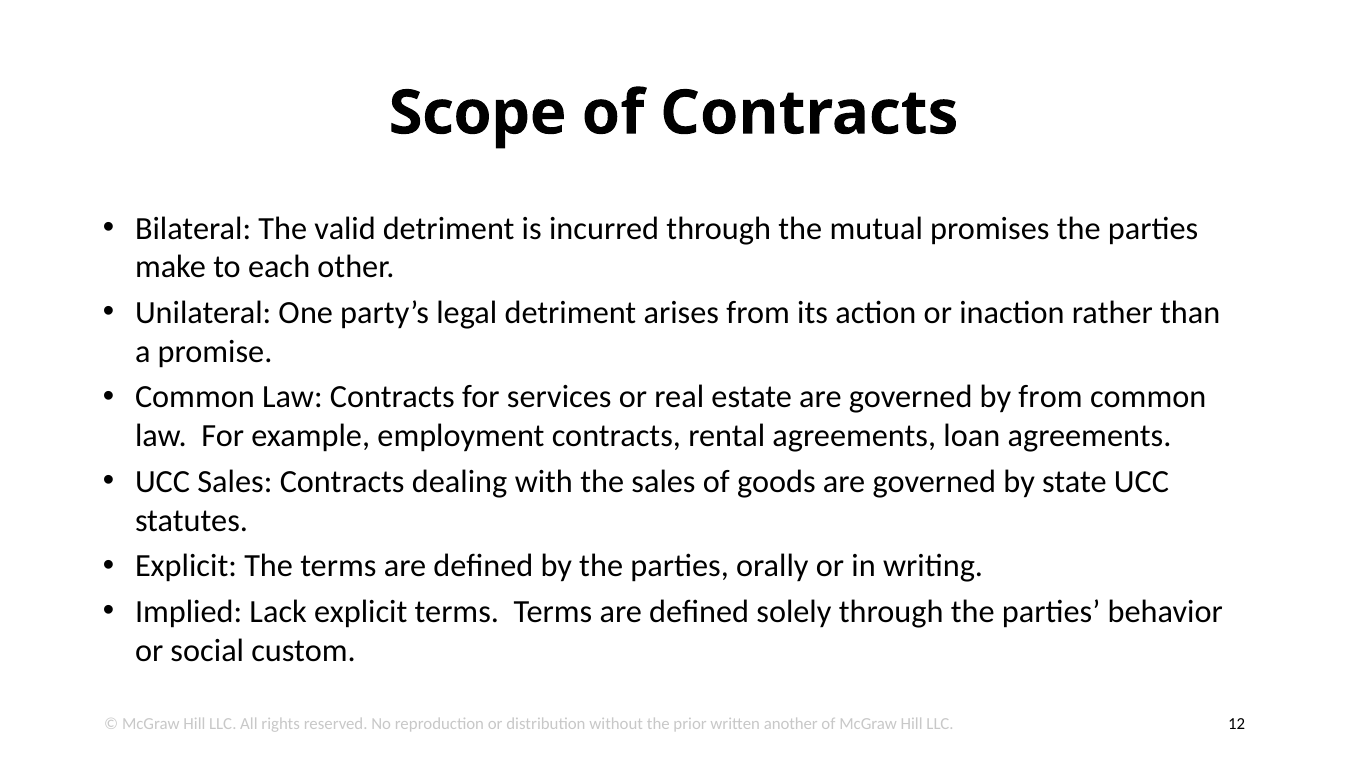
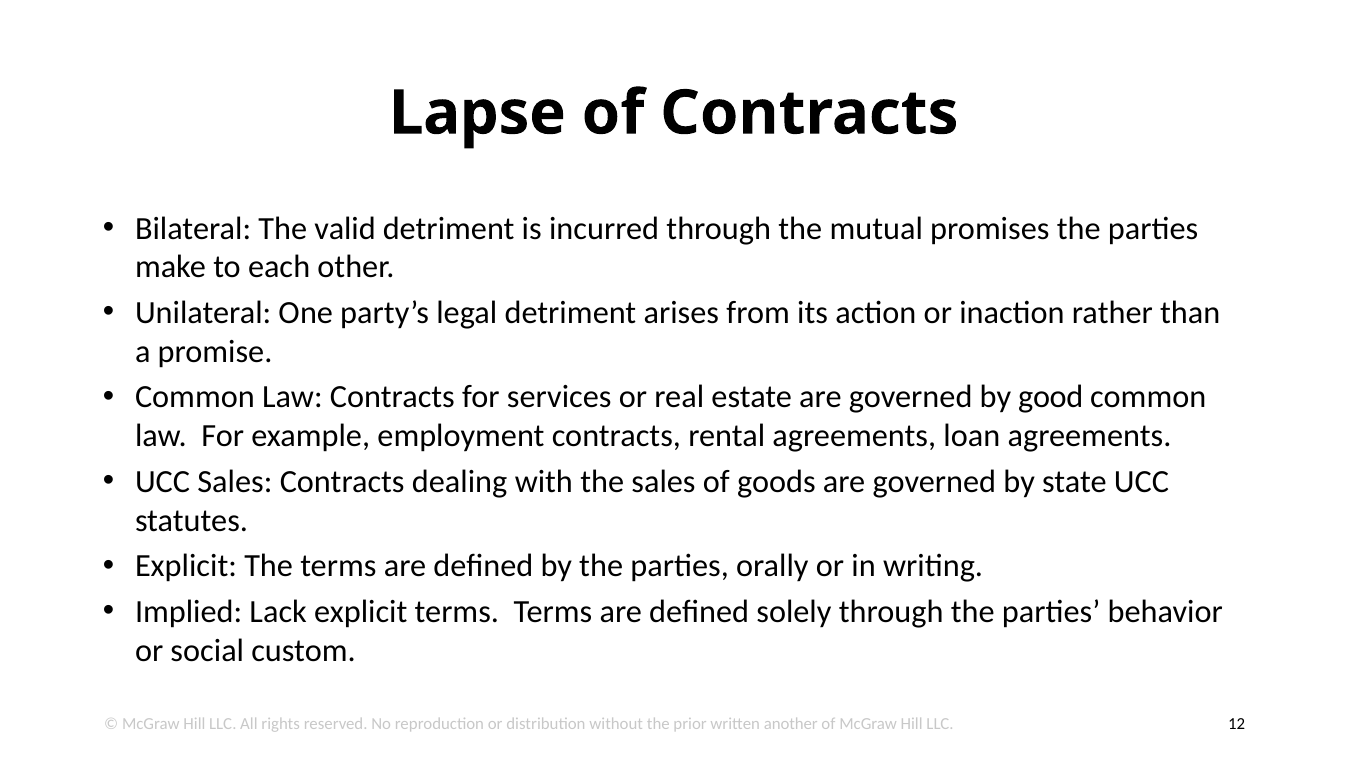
Scope: Scope -> Lapse (477, 113)
by from: from -> good (1051, 397)
